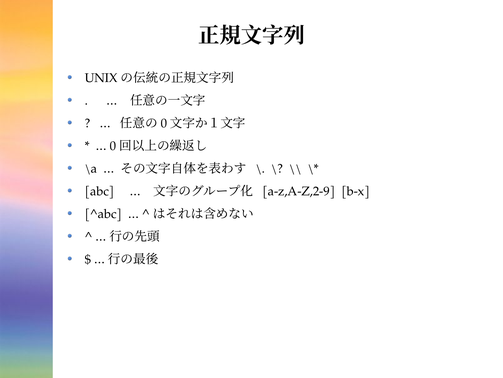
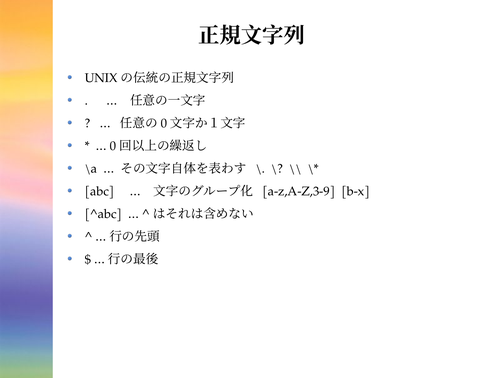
a-z,A-Z,2-9: a-z,A-Z,2-9 -> a-z,A-Z,3-9 (299, 191)
